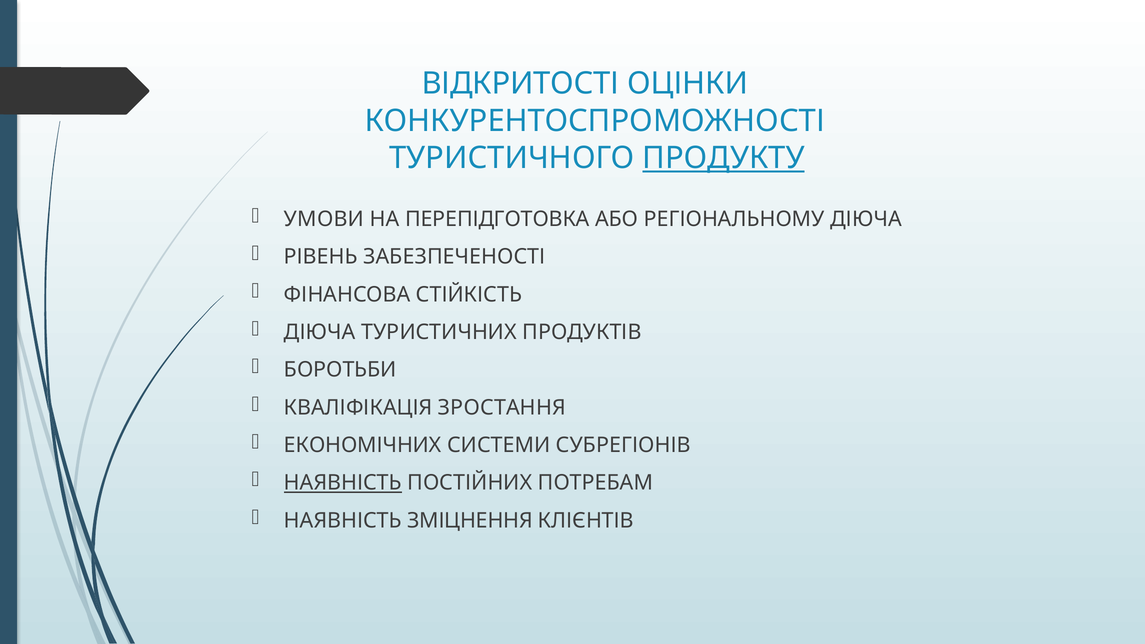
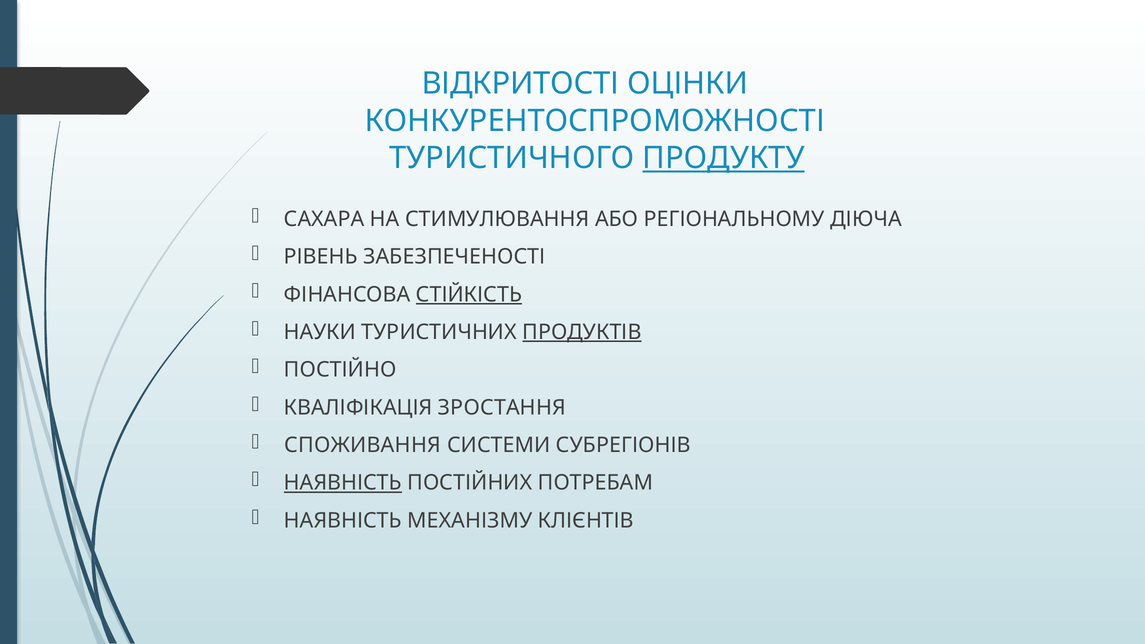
УМОВИ: УМОВИ -> САХАРА (324, 219)
ПЕРЕПІДГОТОВКА: ПЕРЕПІДГОТОВКА -> СТИМУЛЮВАННЯ (497, 219)
СТІЙКІСТЬ underline: none -> present (469, 294)
ДІЮЧА: ДІЮЧА -> НАУКИ (320, 332)
ПРОДУКТІВ underline: none -> present (582, 332)
БОРОТЬБИ: БОРОТЬБИ -> ПОСТІЙНО (340, 370)
ЕКОНОМІЧНИХ: ЕКОНОМІЧНИХ -> СПОЖИВАННЯ (363, 445)
ЗМІЦНЕННЯ: ЗМІЦНЕННЯ -> МЕХАНІЗМУ (470, 521)
